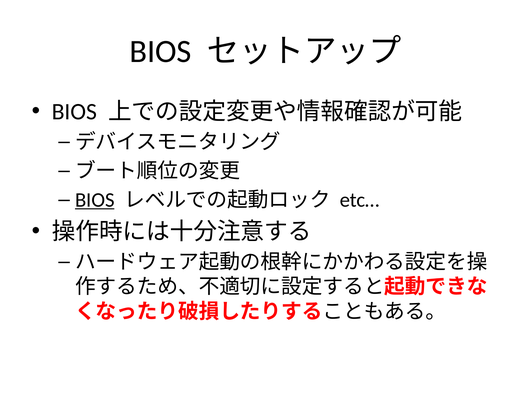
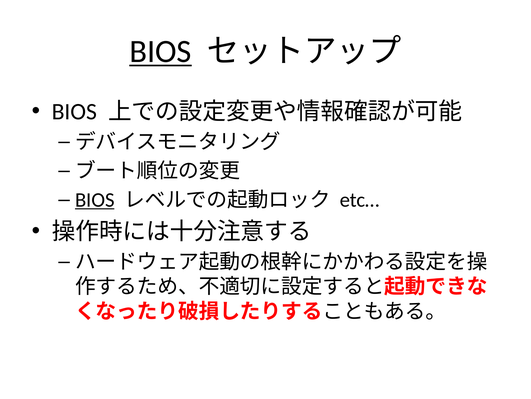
BIOS underline: none -> present (160, 51)
